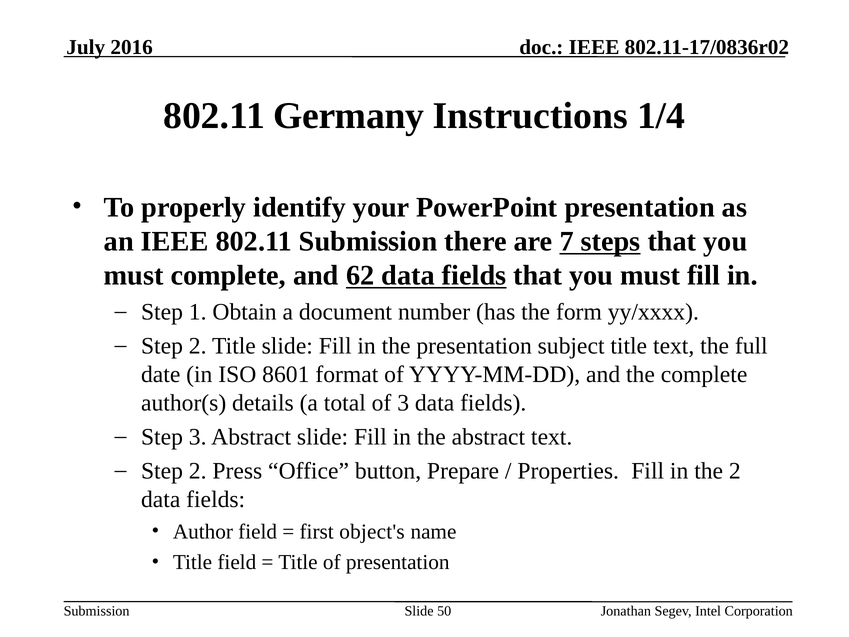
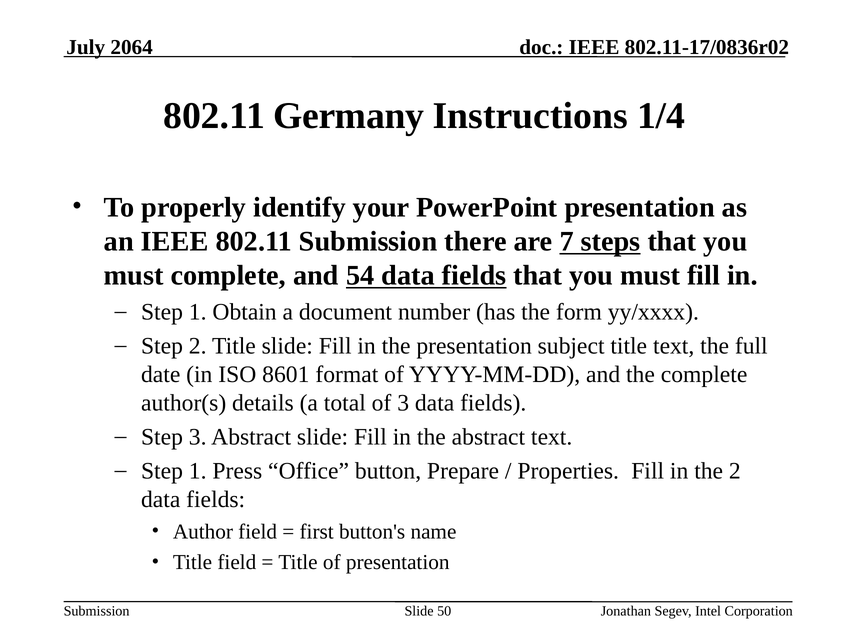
2016: 2016 -> 2064 (132, 47)
62: 62 -> 54 (360, 275)
2: 2 -> 1 (198, 471)
object's: object's -> button's (372, 531)
